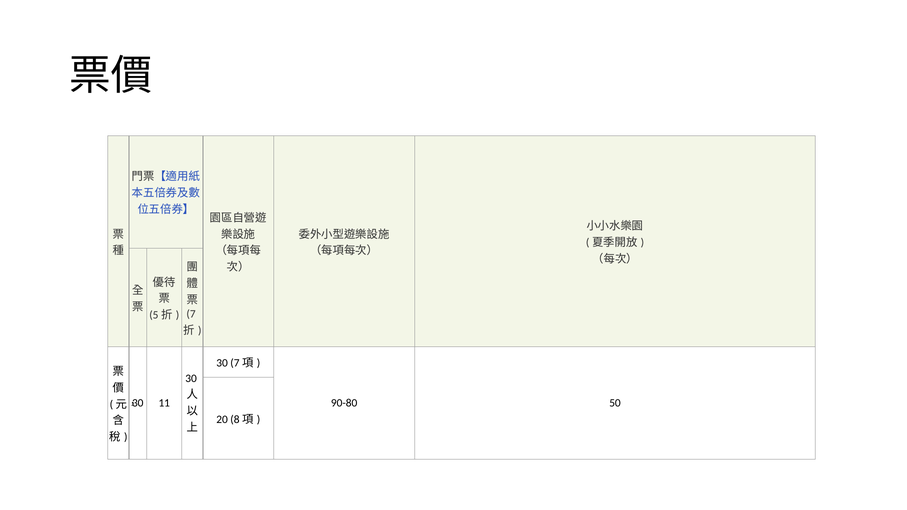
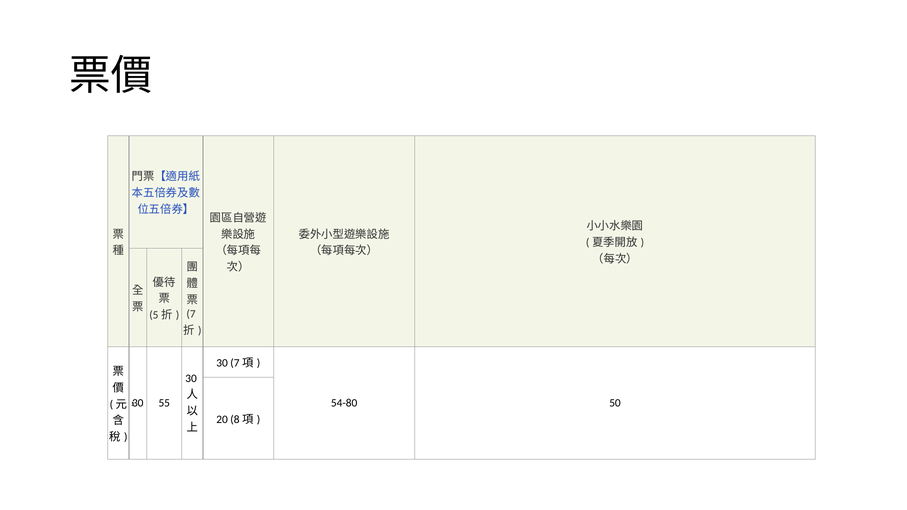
11: 11 -> 55 (164, 403)
90-80: 90-80 -> 54-80 (344, 403)
